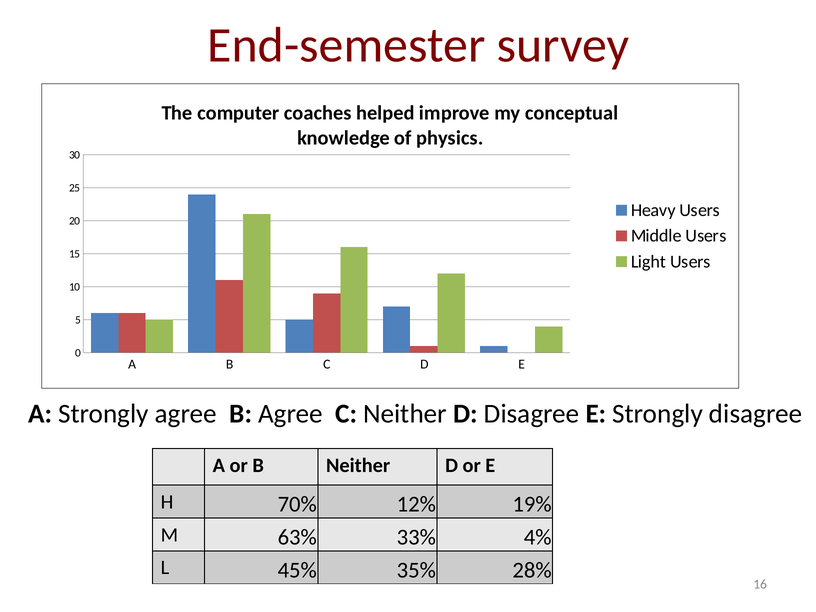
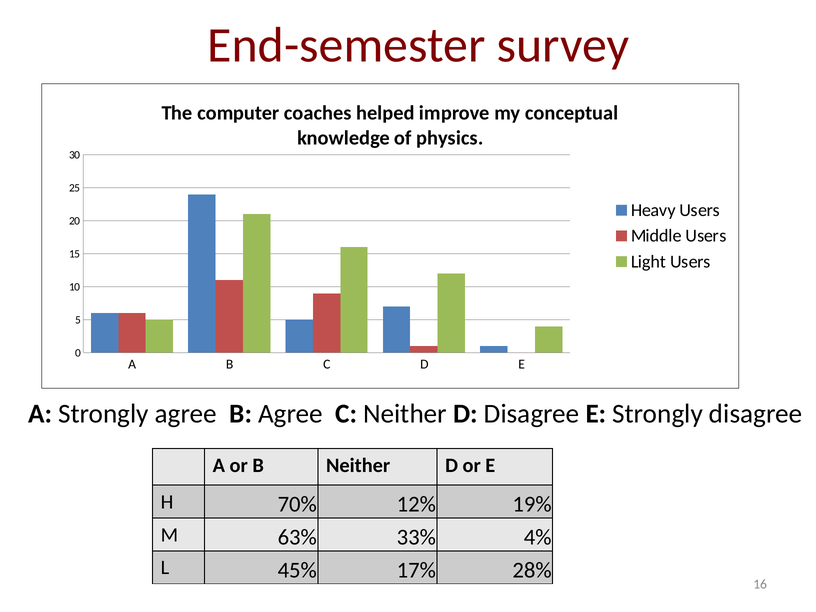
35%: 35% -> 17% (416, 570)
